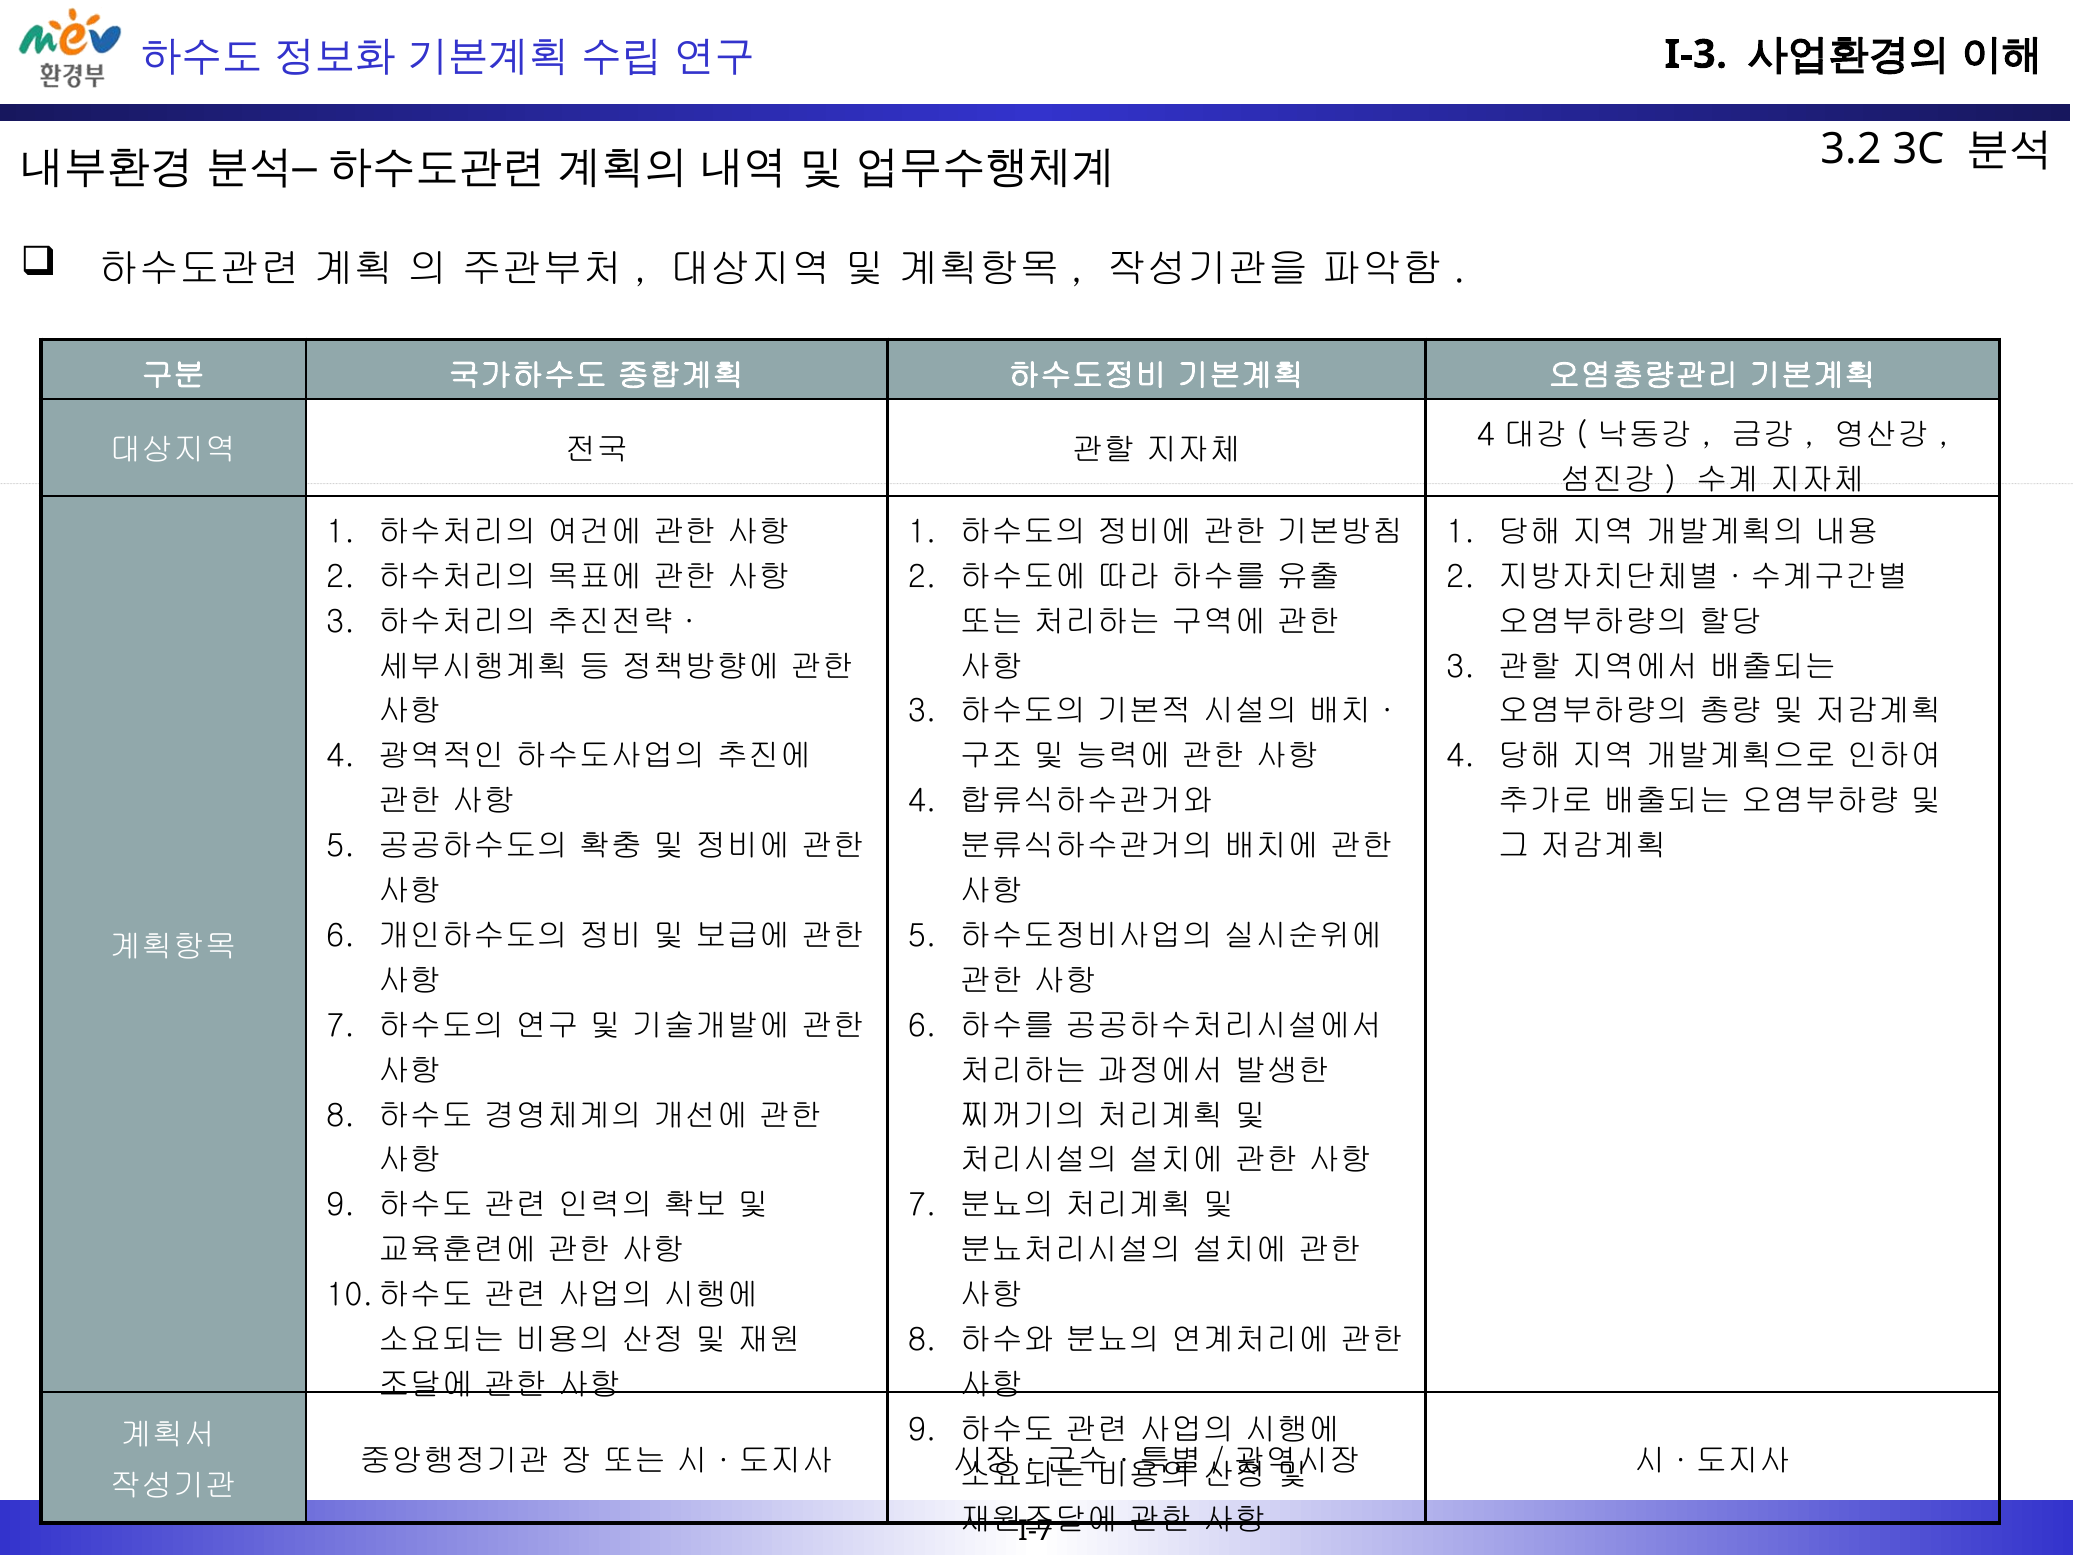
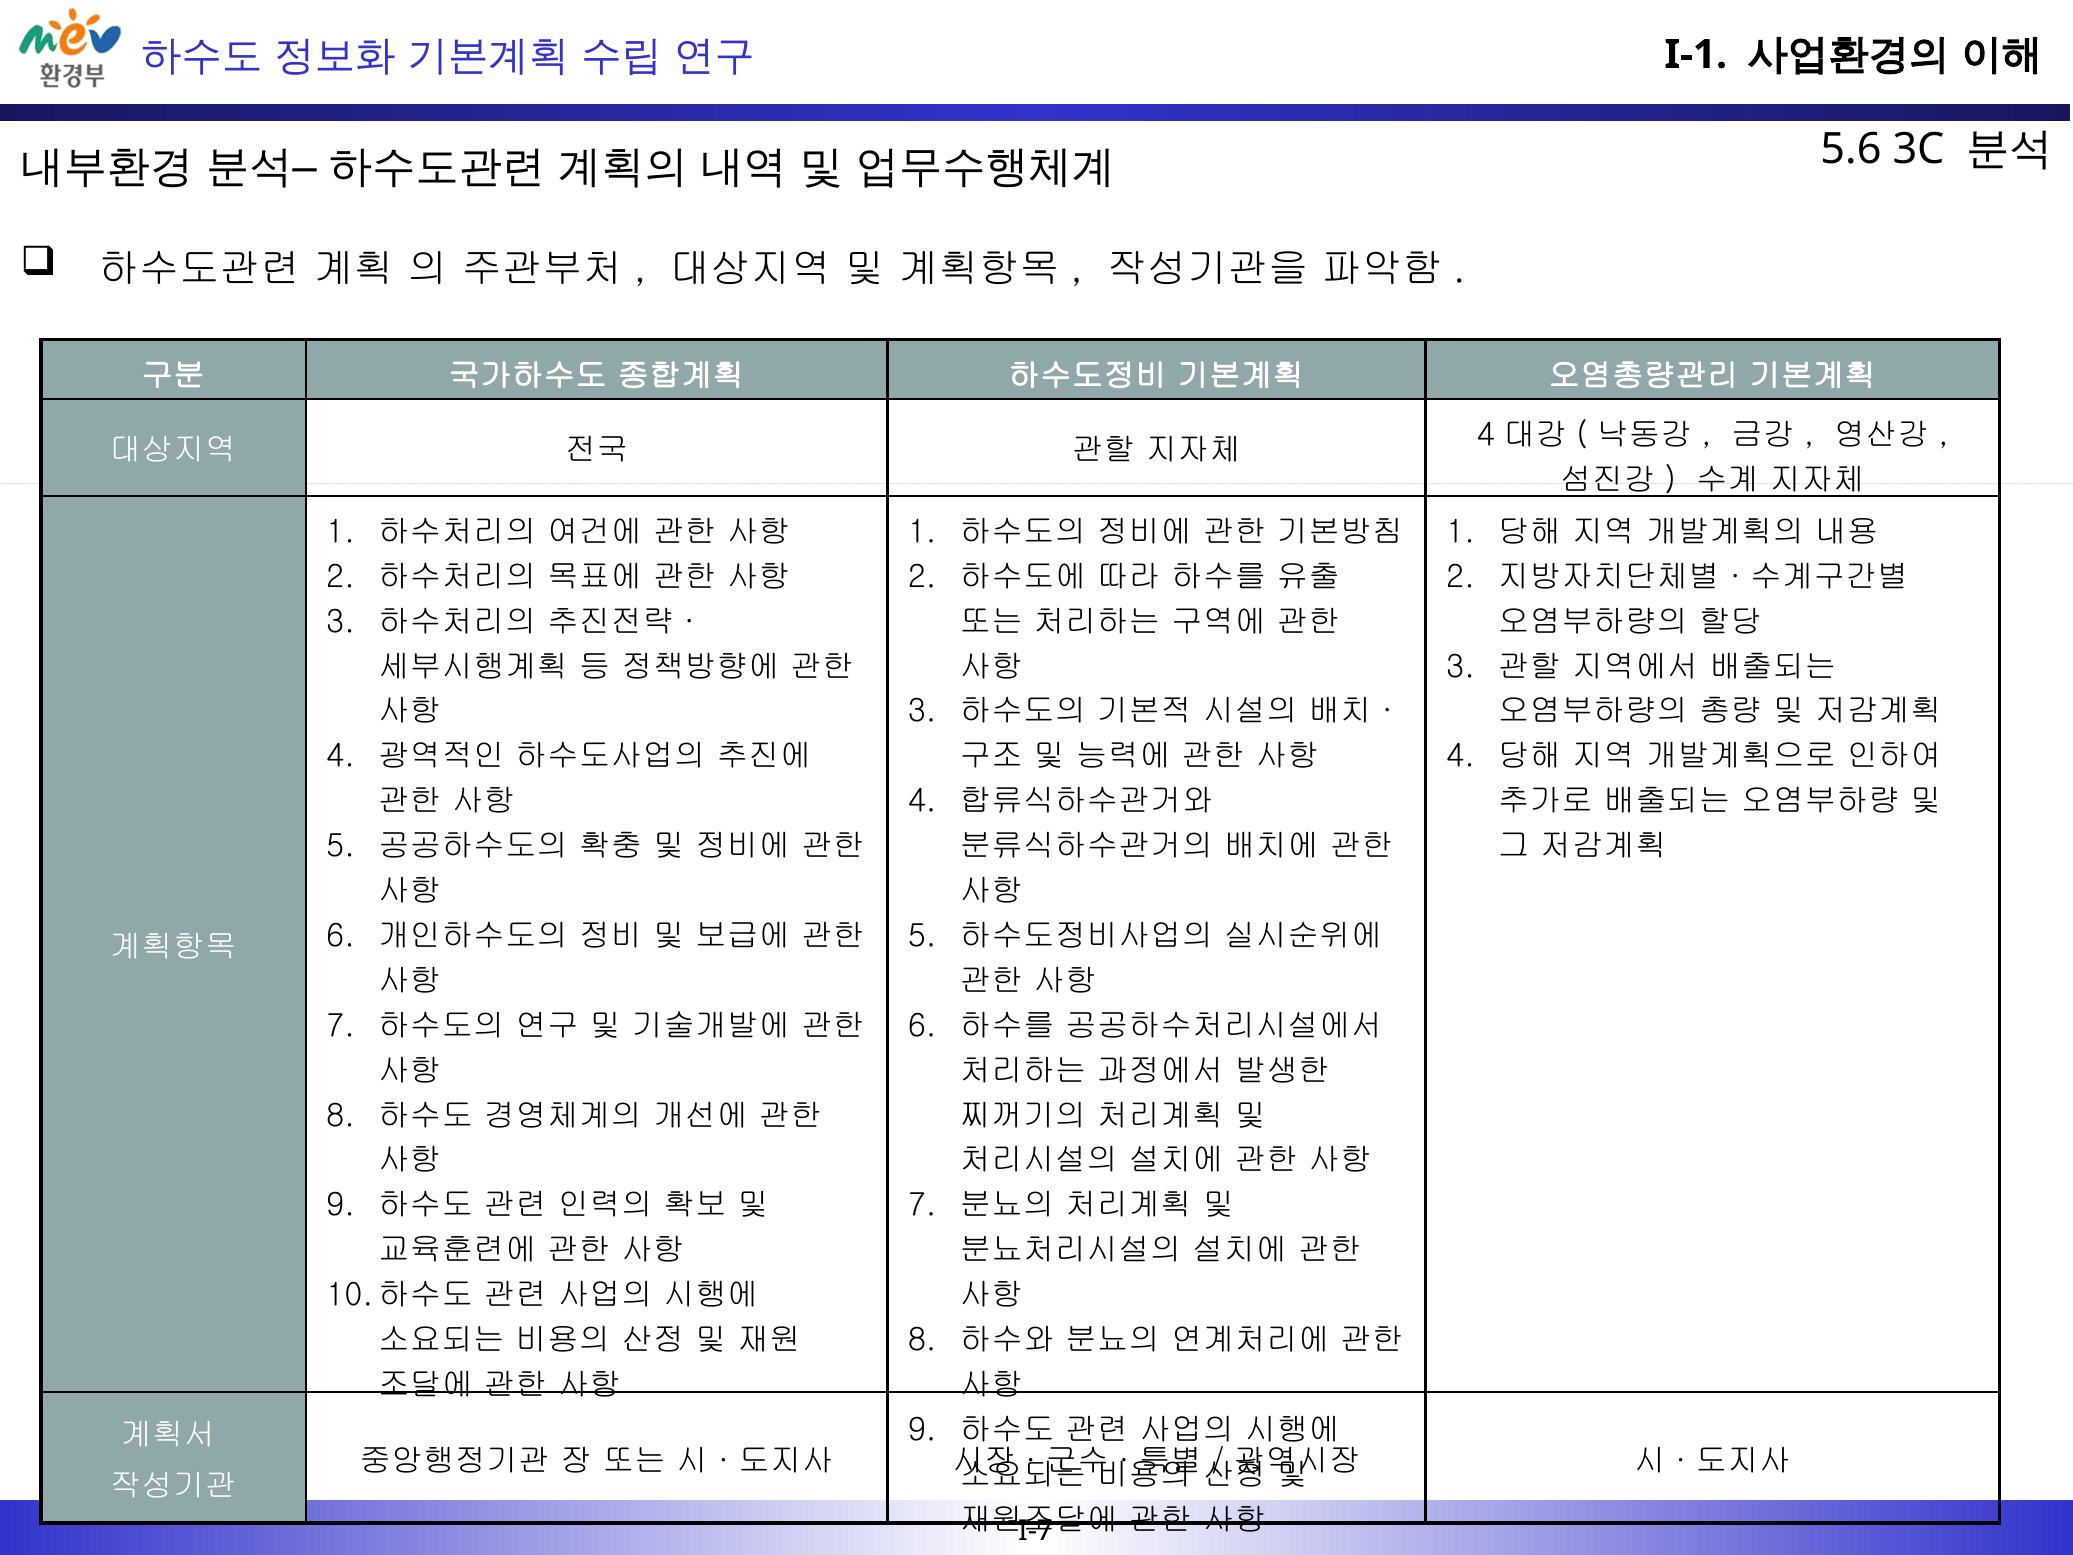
I-3: I-3 -> I-1 (1696, 55)
3.2: 3.2 -> 5.6 (1851, 150)
